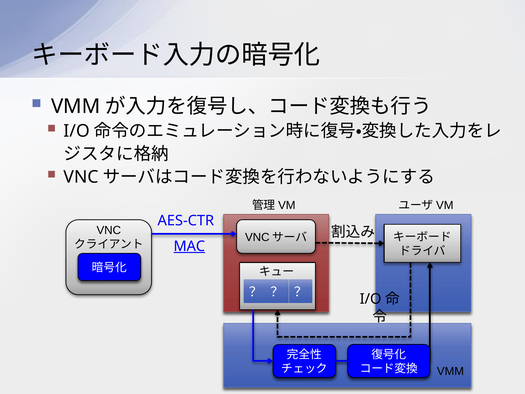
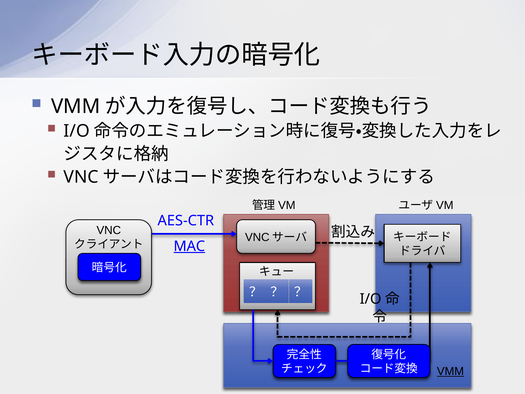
VMM underline: none -> present (450, 371)
